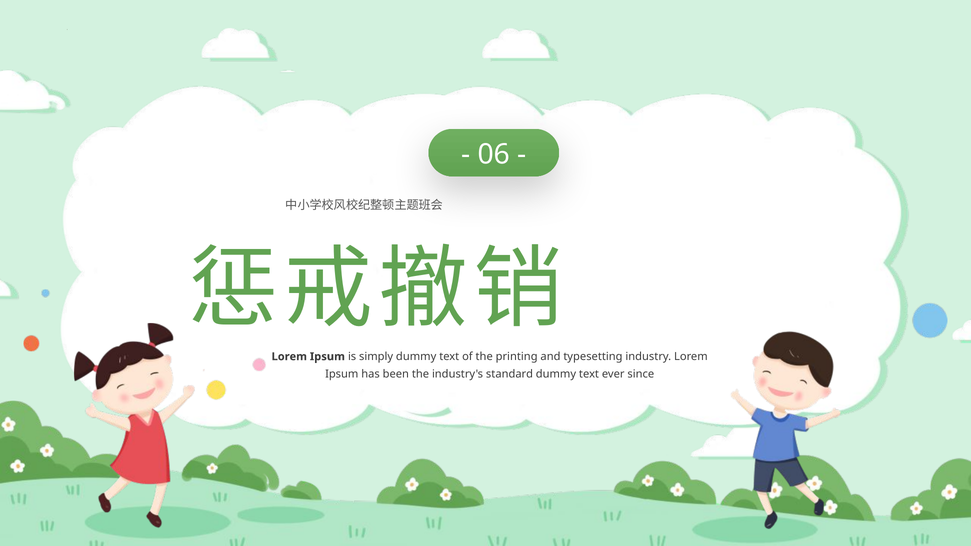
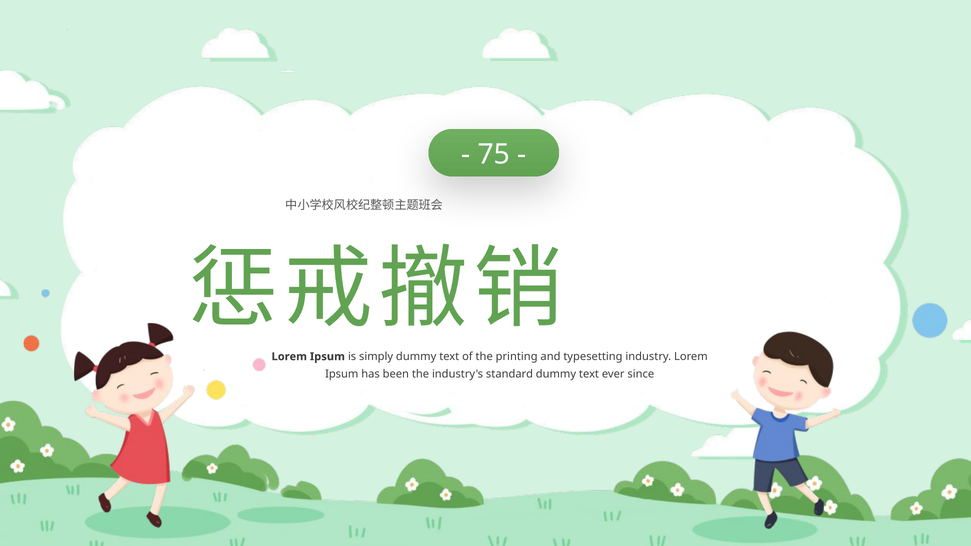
06: 06 -> 75 (494, 155)
